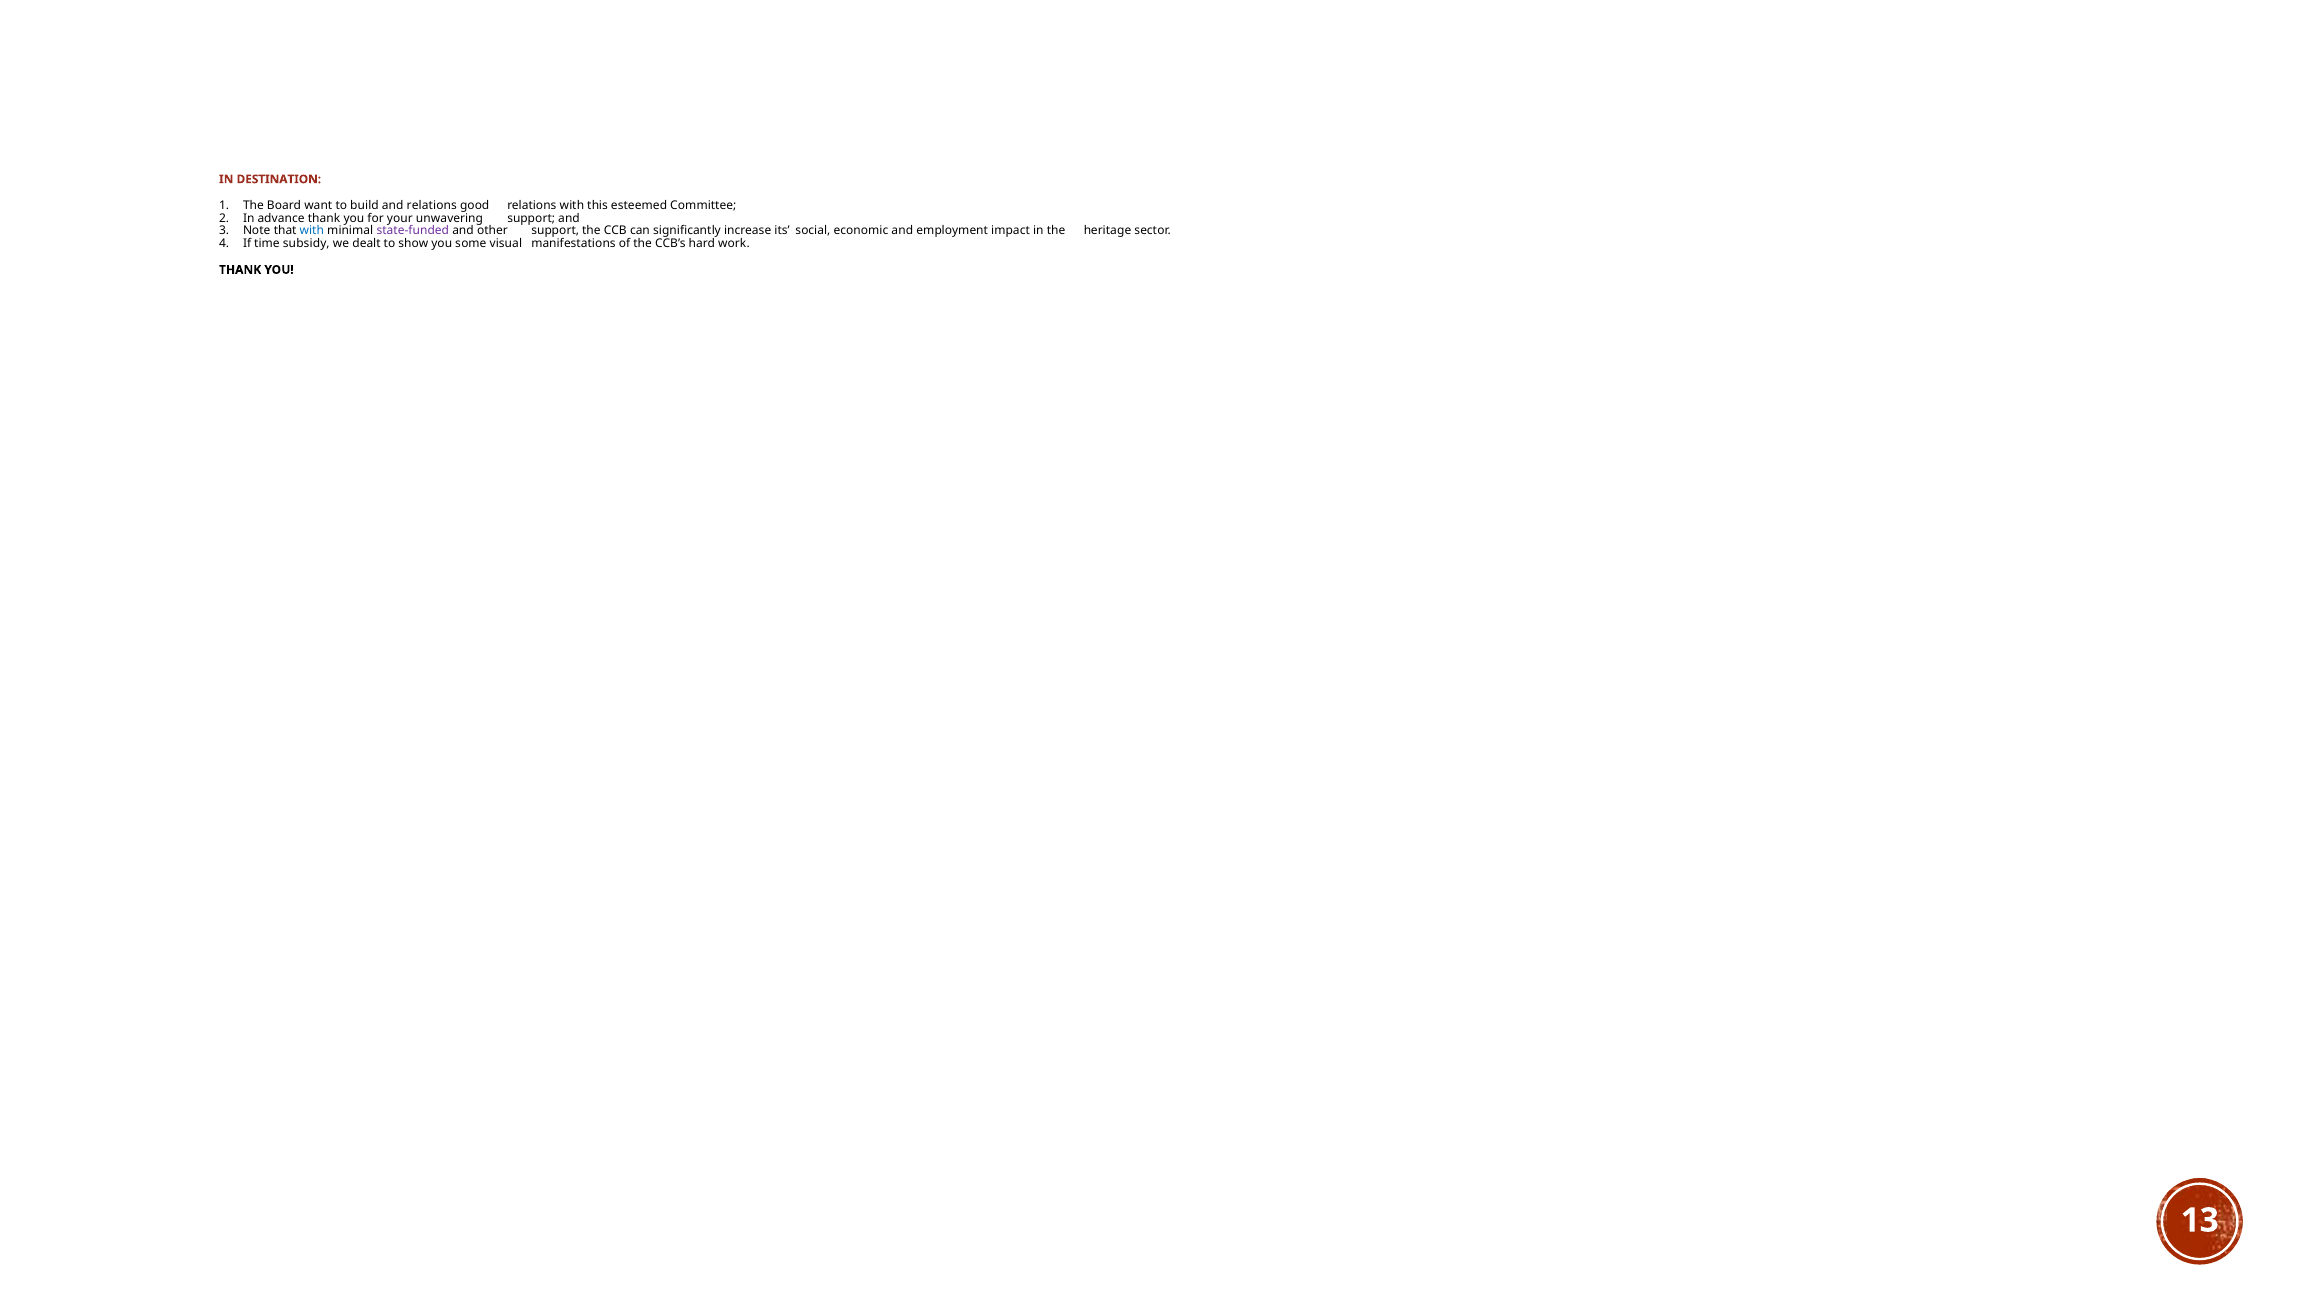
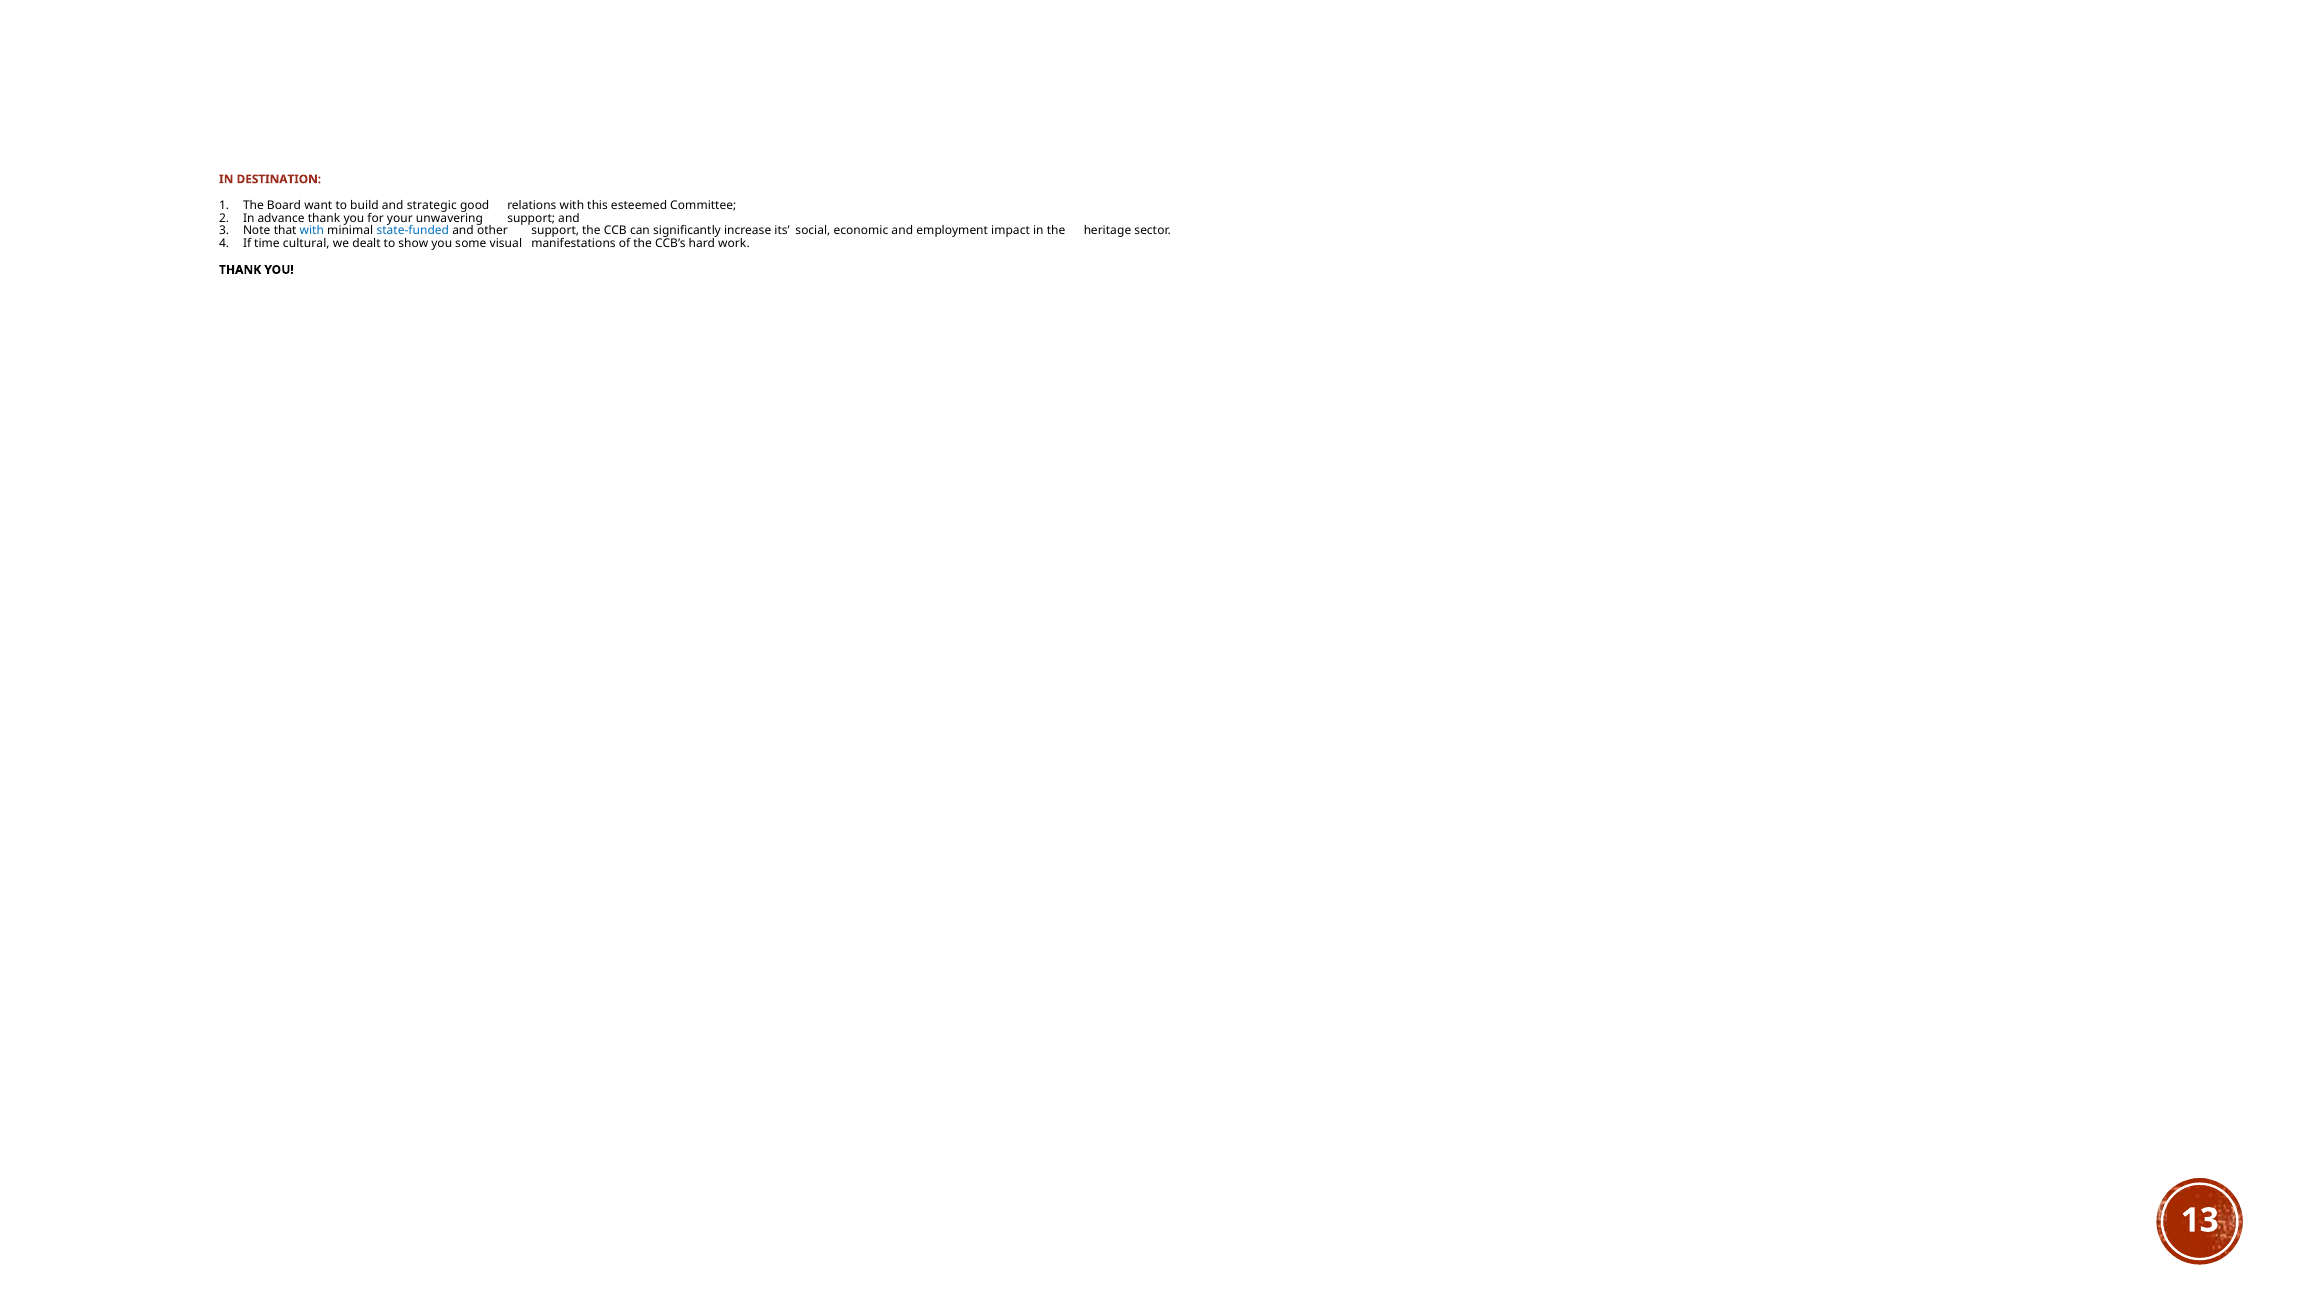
and relations: relations -> strategic (432, 205)
state-funded colour: purple -> blue (413, 231)
subsidy: subsidy -> cultural (306, 244)
